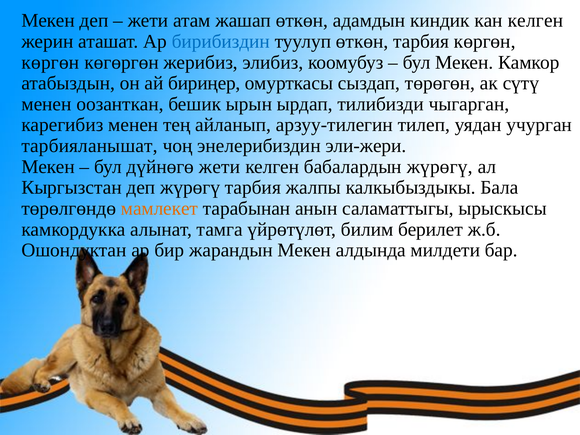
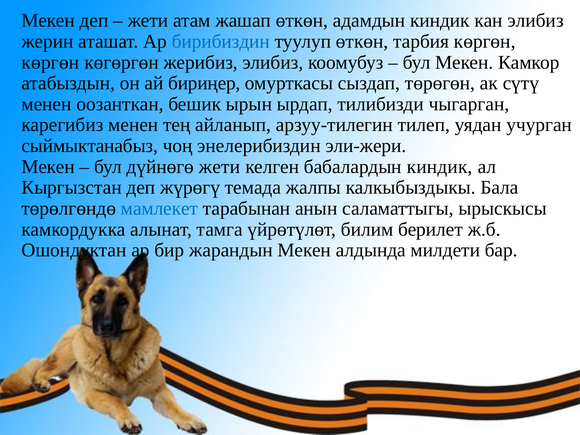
кан келген: келген -> элибиз (536, 21)
тарбияланышат: тарбияланышат -> сыймыктанабыз (90, 146)
бабалардын жүрөгү: жүрөгү -> киндик (440, 167)
жүрөгү тарбия: тарбия -> темада (253, 188)
мамлекет colour: orange -> blue (159, 208)
